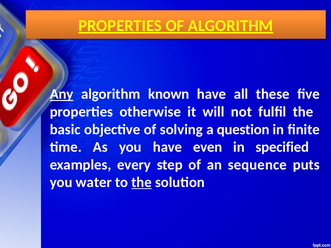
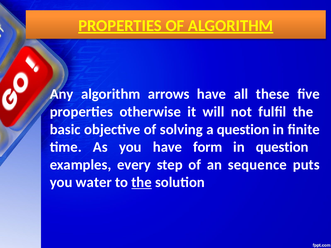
Any underline: present -> none (62, 94)
known: known -> arrows (169, 94)
even: even -> form (208, 147)
in specified: specified -> question (282, 147)
